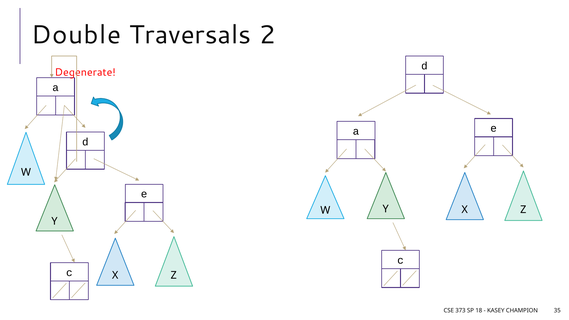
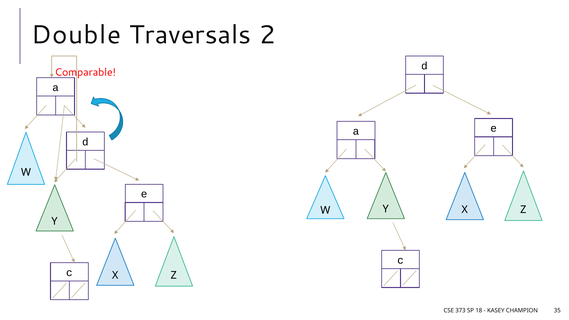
Degenerate: Degenerate -> Comparable (85, 72)
